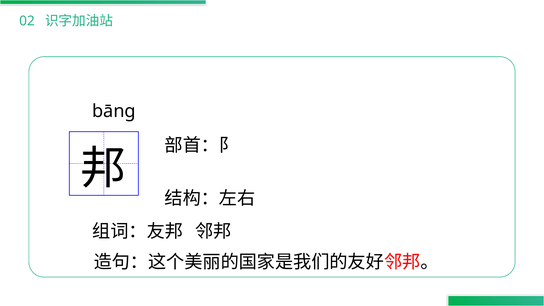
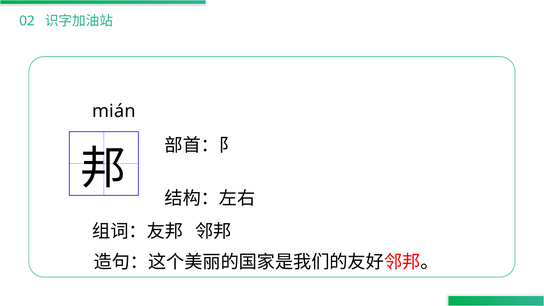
bānɡ: bānɡ -> mián (114, 111)
